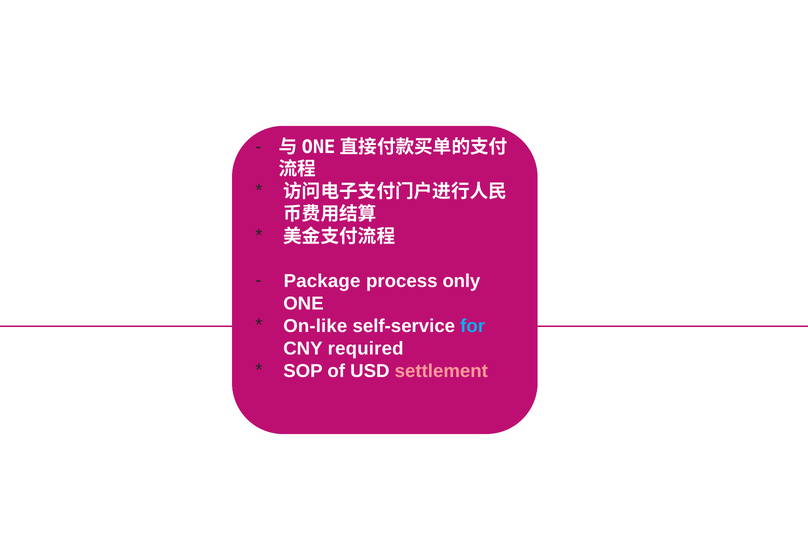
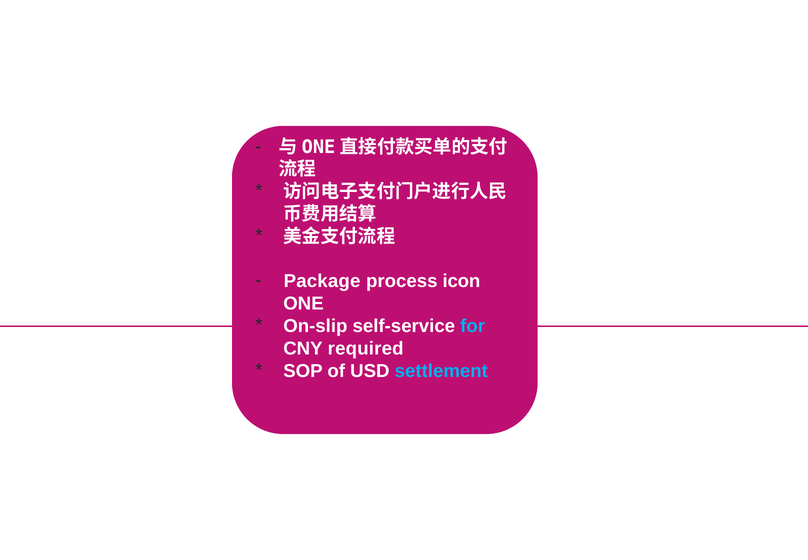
only: only -> icon (461, 281)
On-like: On-like -> On-slip (315, 326)
settlement colour: pink -> light blue (441, 370)
